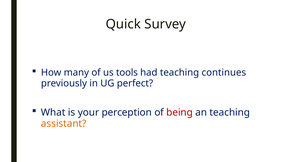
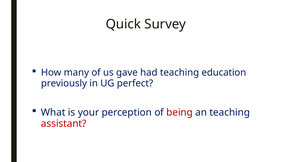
tools: tools -> gave (127, 73)
continues: continues -> education (224, 73)
assistant colour: orange -> red (64, 124)
